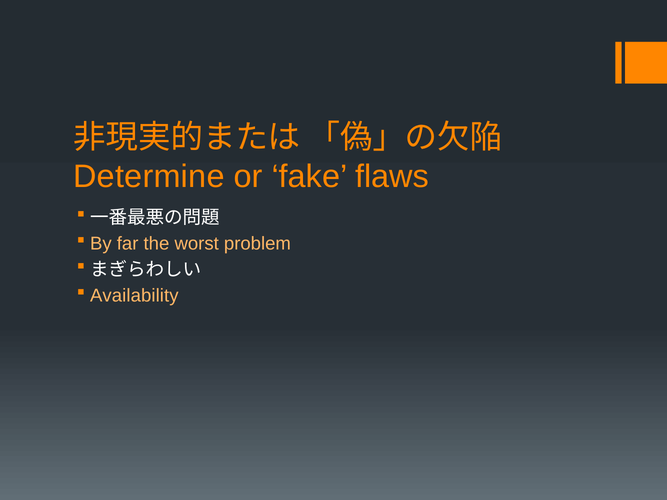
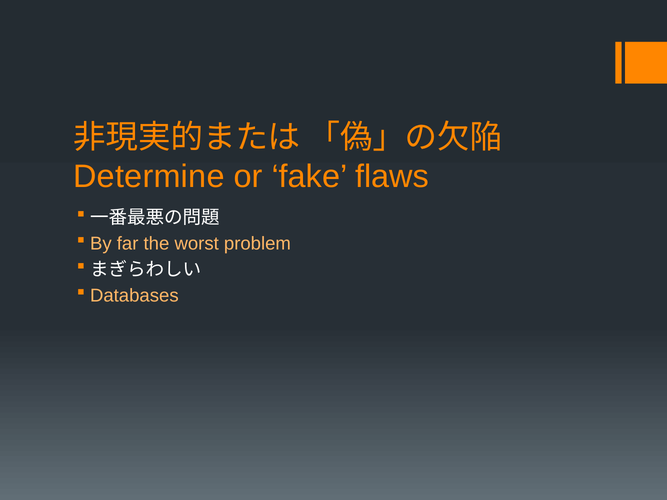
Availability: Availability -> Databases (134, 296)
